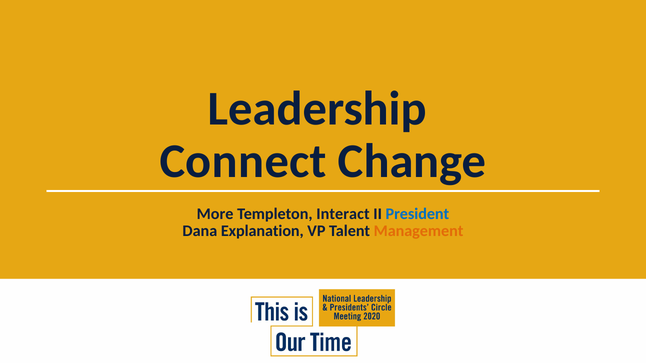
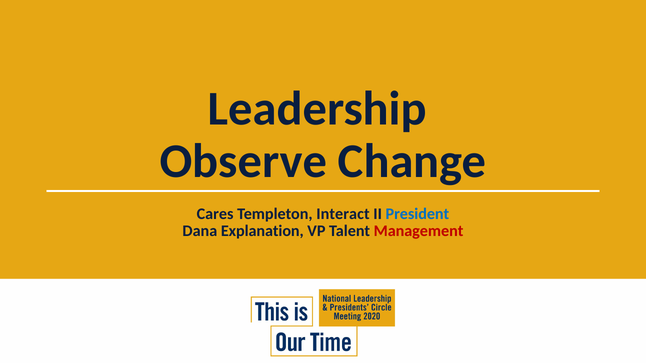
Connect: Connect -> Observe (243, 161)
More: More -> Cares (215, 214)
Management colour: orange -> red (419, 231)
